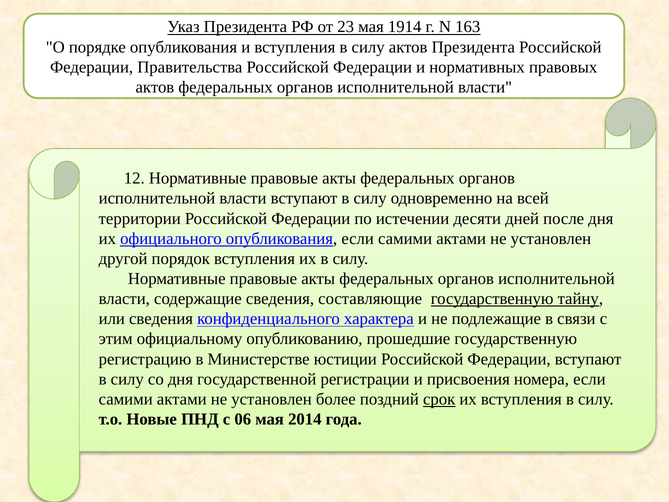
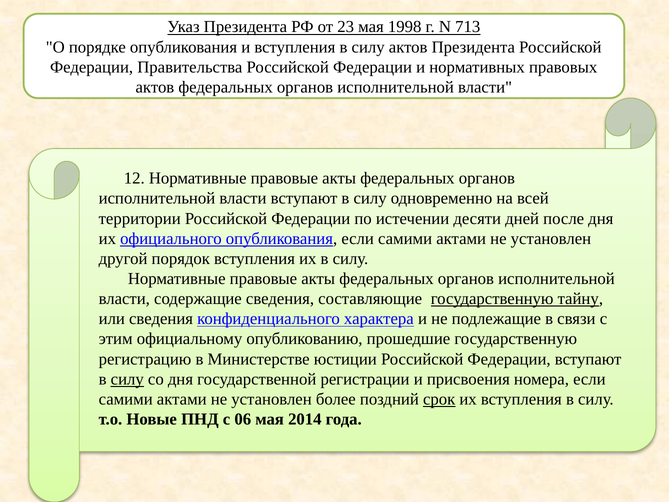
1914: 1914 -> 1998 (405, 27)
163: 163 -> 713 (468, 27)
силу underline: none -> present (127, 379)
